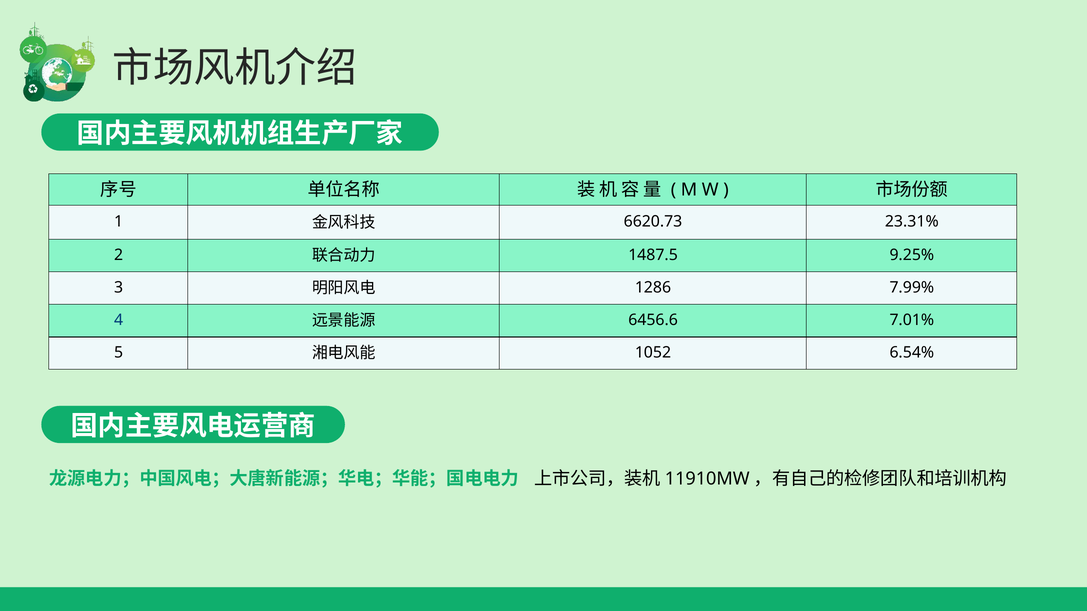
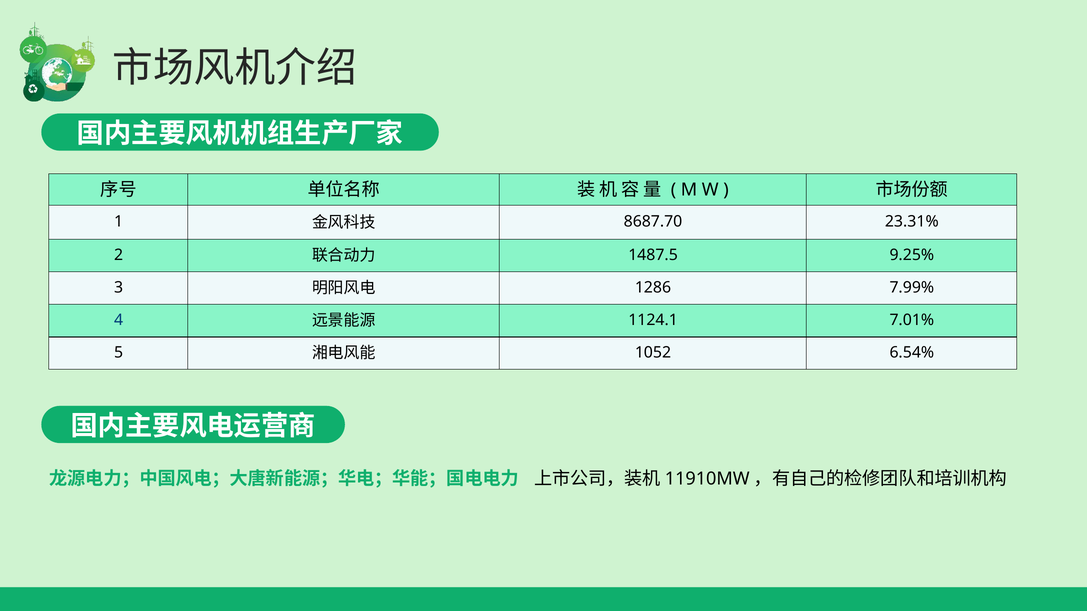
6620.73: 6620.73 -> 8687.70 (653, 222)
6456.6: 6456.6 -> 1124.1 (653, 320)
